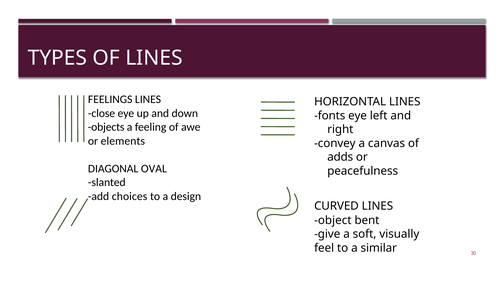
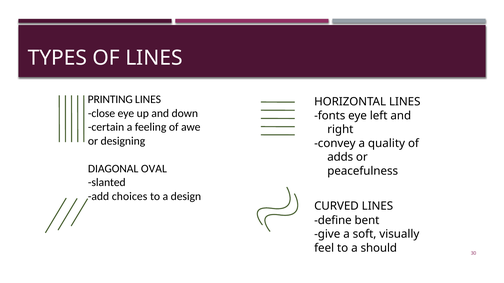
FEELINGS: FEELINGS -> PRINTING (110, 100)
objects: objects -> certain (106, 127)
elements: elements -> designing (123, 141)
canvas: canvas -> quality (386, 144)
object: object -> define (333, 221)
similar: similar -> should (379, 248)
